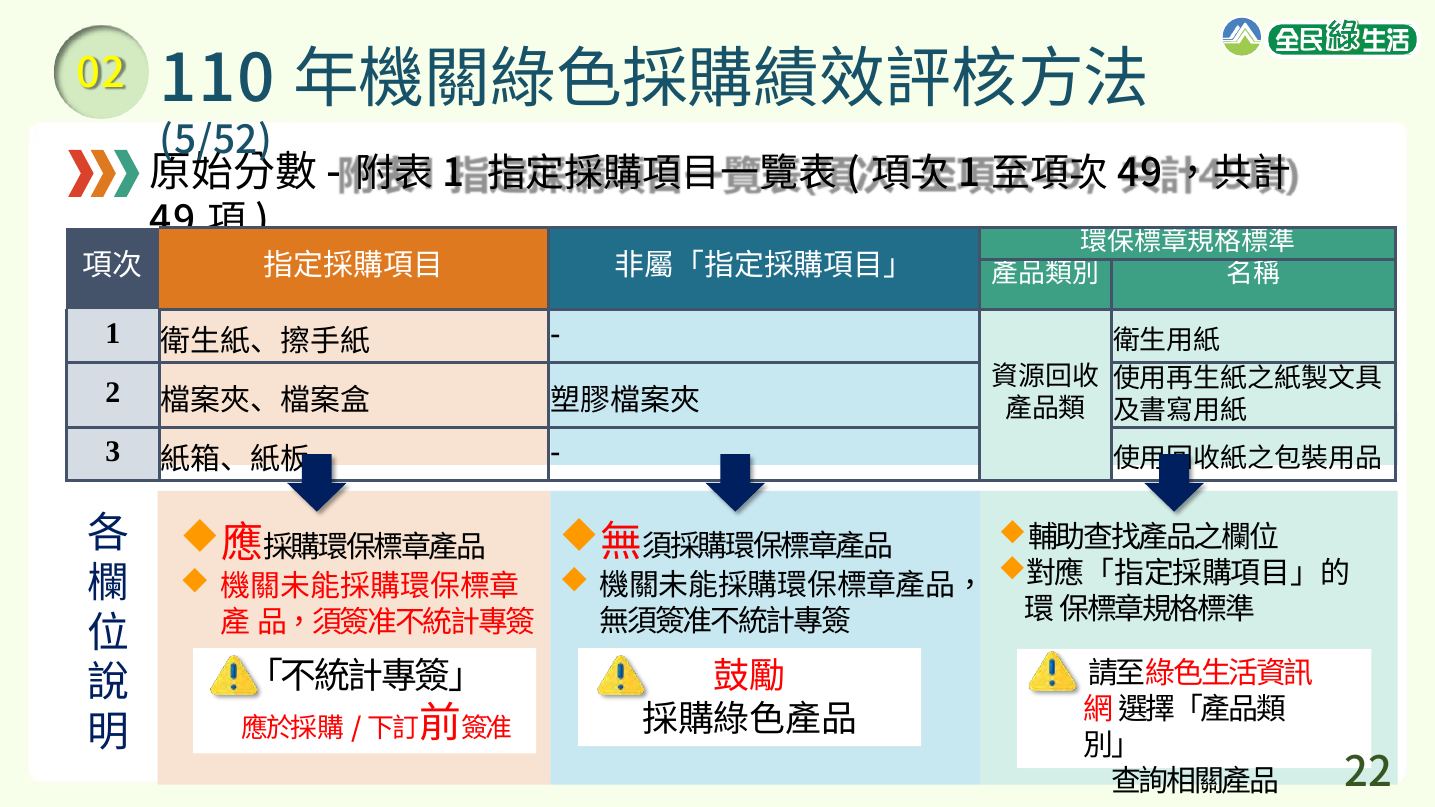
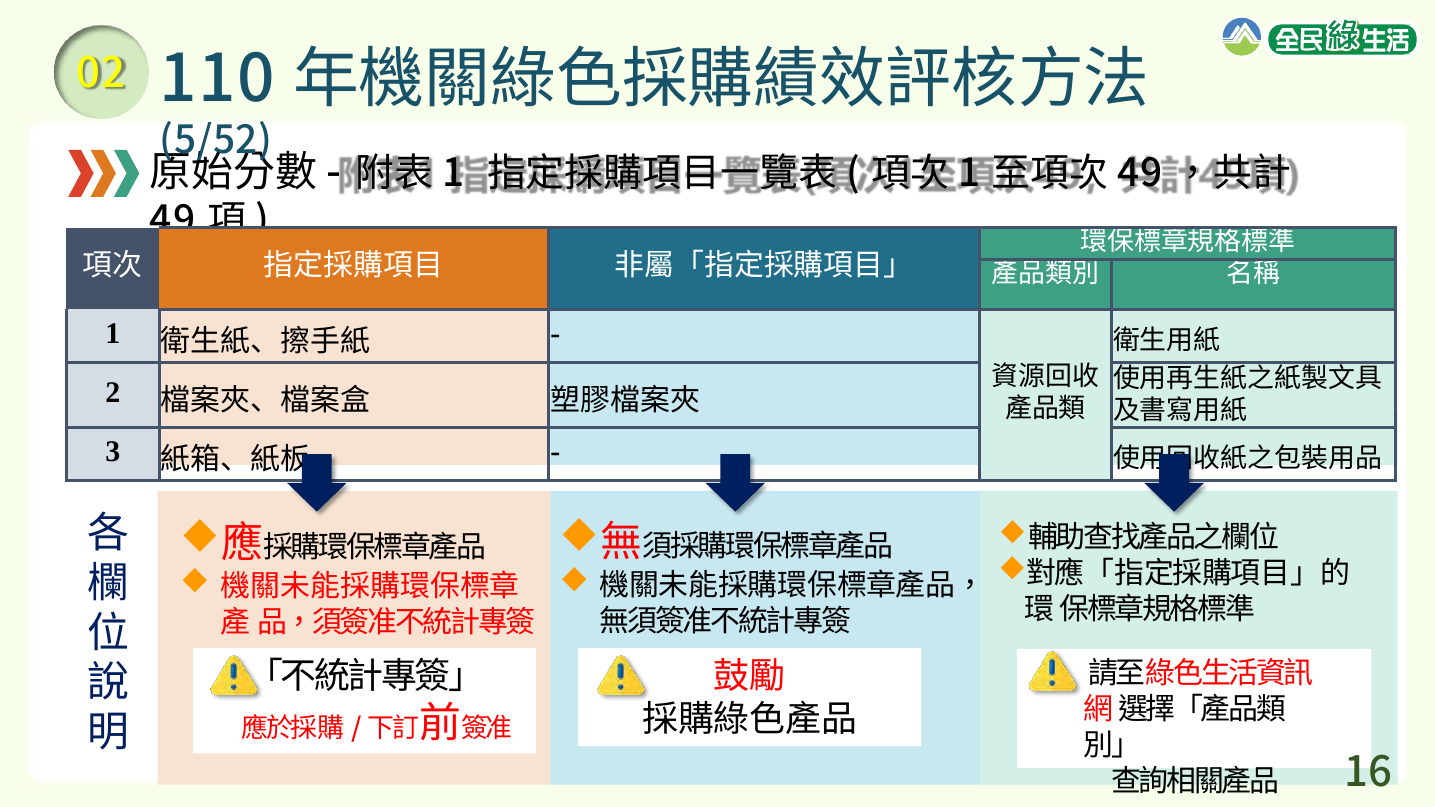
22: 22 -> 16 (1368, 773)
